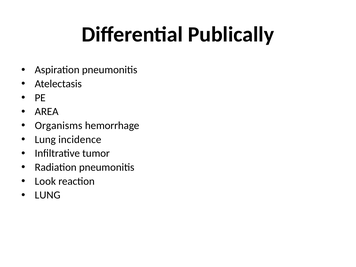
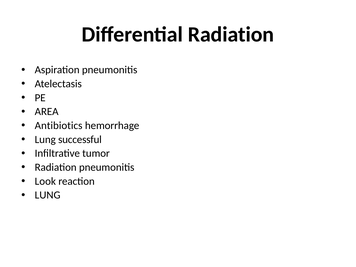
Differential Publically: Publically -> Radiation (231, 34)
Organisms: Organisms -> Antibiotics (59, 126)
incidence: incidence -> successful (80, 139)
